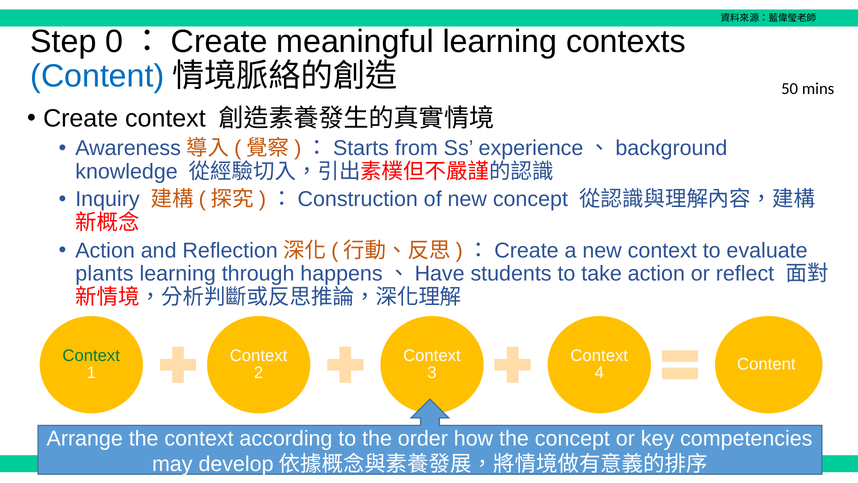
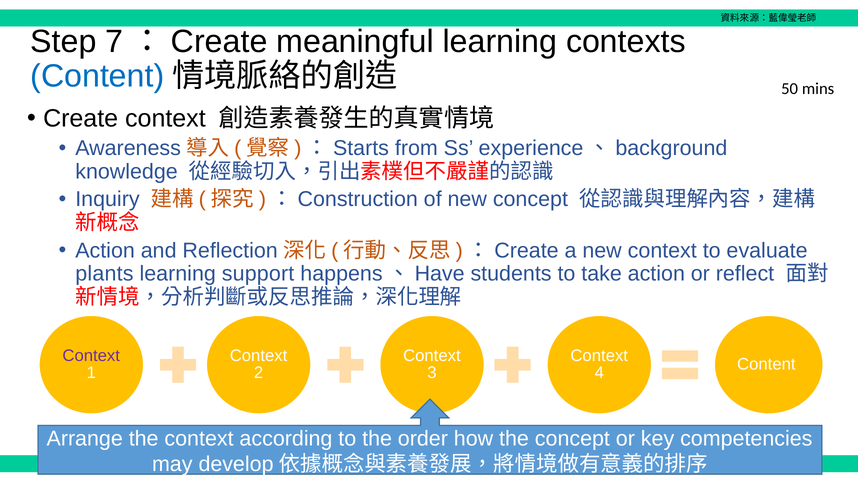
0: 0 -> 7 (114, 41)
through: through -> support (258, 274)
Context colour: green -> purple (91, 355)
